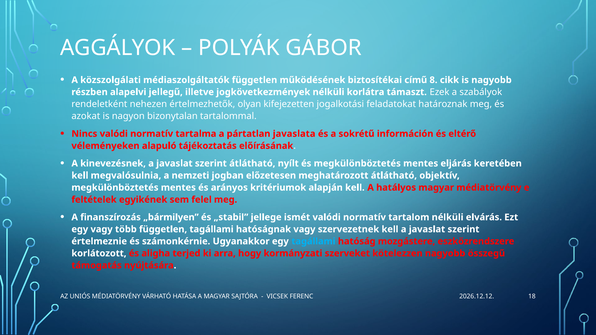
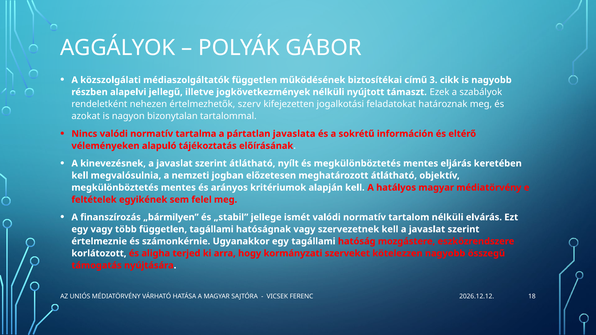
8: 8 -> 3 (433, 80)
korlátra: korlátra -> nyújtott (366, 92)
olyan: olyan -> szerv (249, 104)
tagállami colour: light blue -> white (313, 241)
